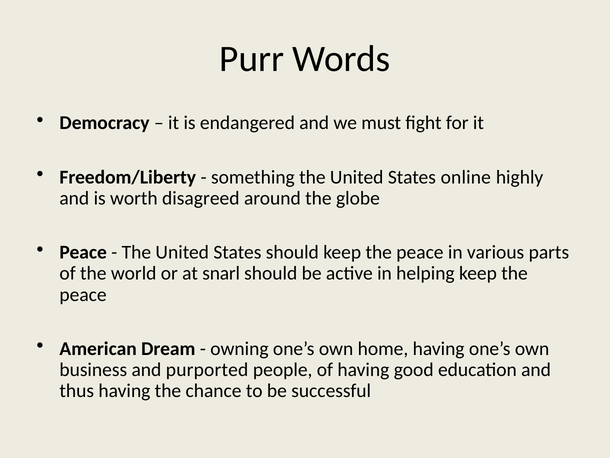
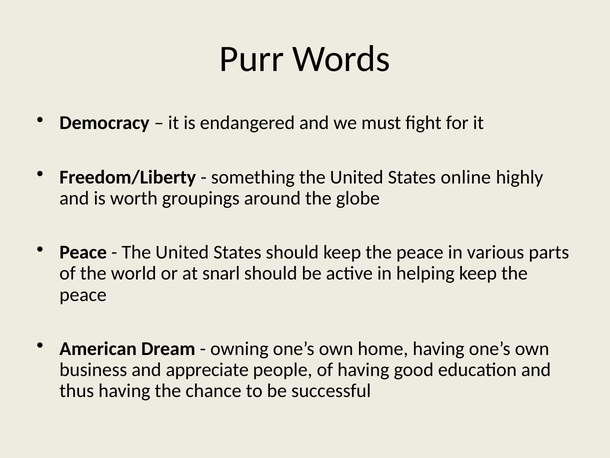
disagreed: disagreed -> groupings (201, 198)
purported: purported -> appreciate (207, 369)
